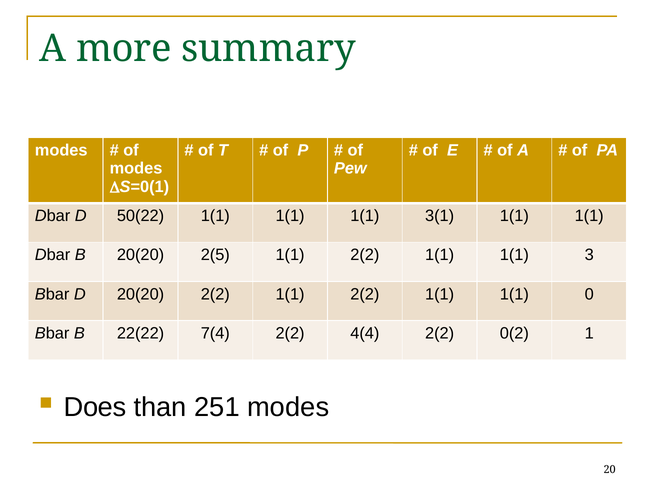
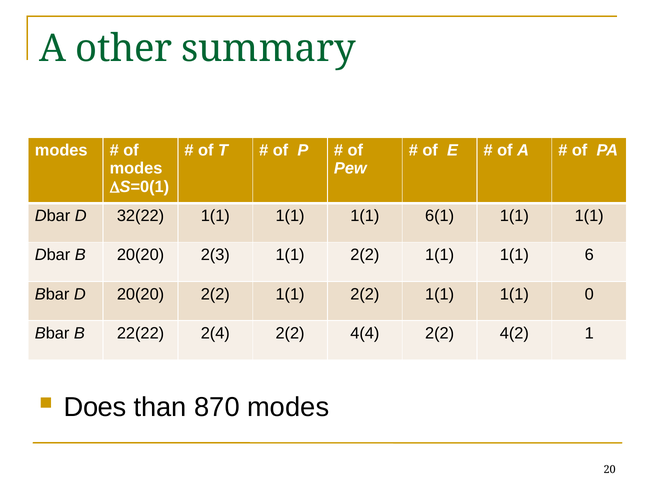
more: more -> other (124, 49)
50(22: 50(22 -> 32(22 (141, 215)
3(1: 3(1 -> 6(1 (440, 215)
2(5: 2(5 -> 2(3 (215, 255)
3: 3 -> 6 (589, 255)
7(4: 7(4 -> 2(4 (215, 333)
0(2: 0(2 -> 4(2 (514, 333)
251: 251 -> 870 (217, 406)
